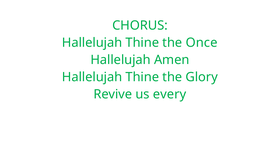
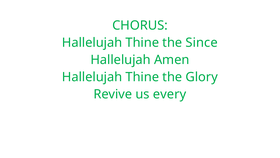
Once: Once -> Since (202, 43)
